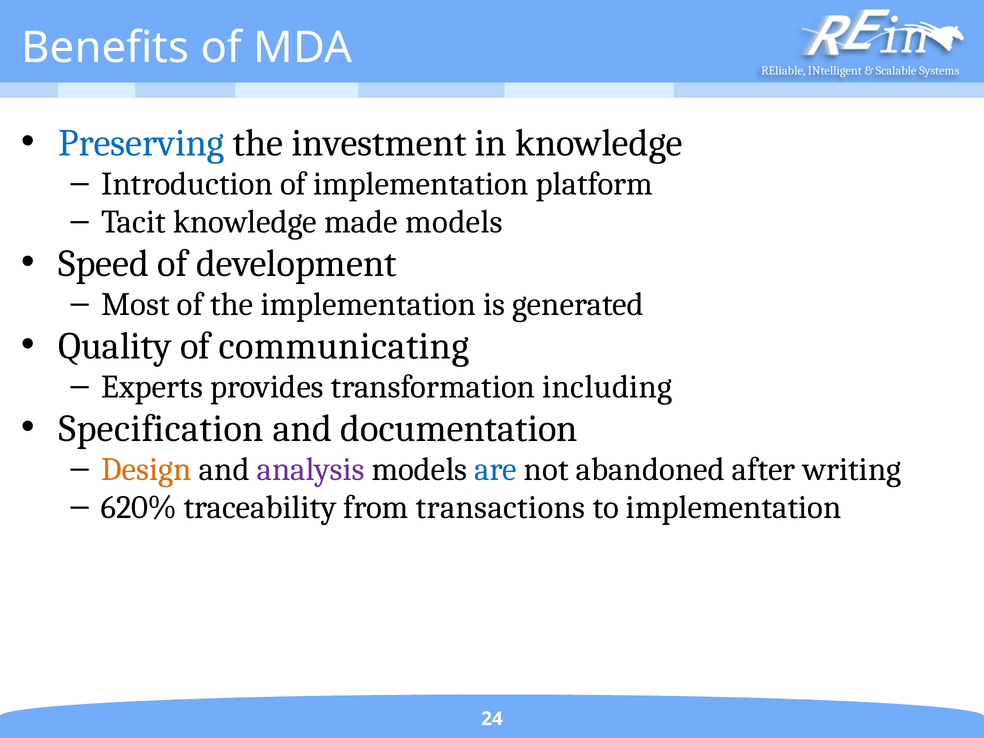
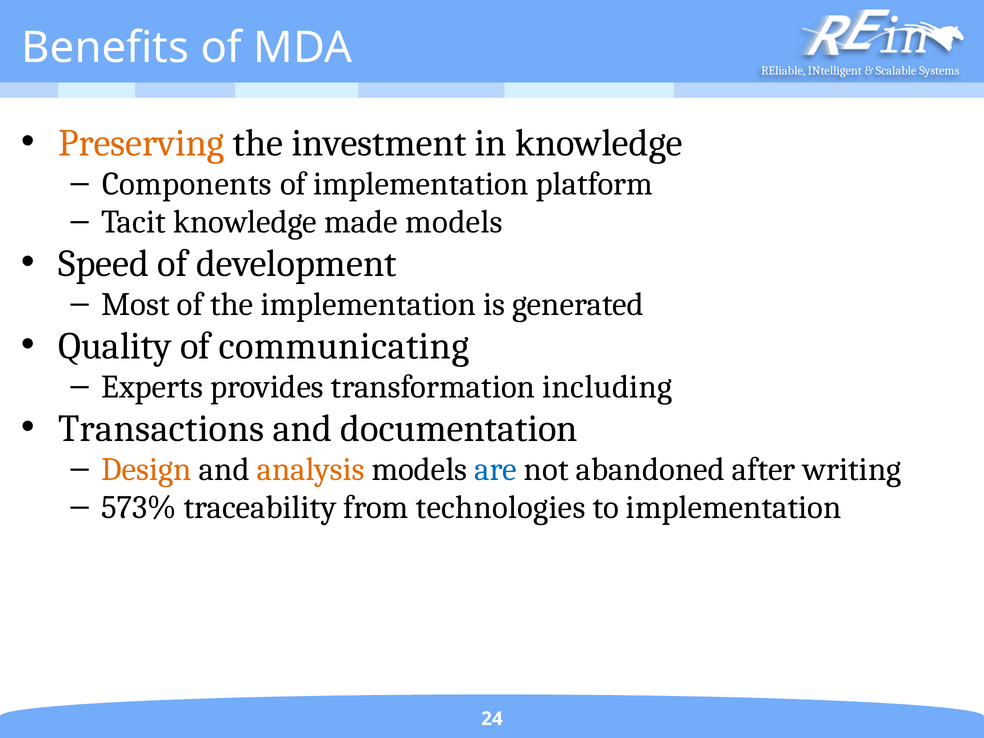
Preserving colour: blue -> orange (141, 143)
Introduction: Introduction -> Components (187, 184)
Specification: Specification -> Transactions (161, 428)
analysis colour: purple -> orange (311, 469)
620%: 620% -> 573% (139, 507)
transactions: transactions -> technologies (501, 507)
